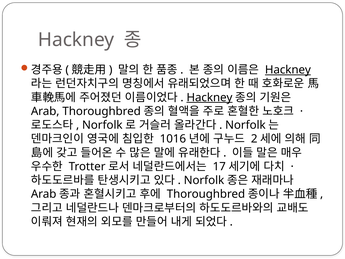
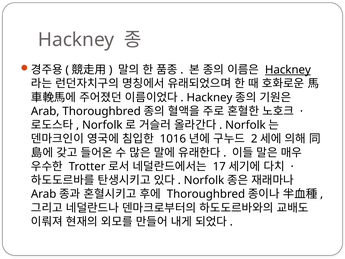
Hackney underline: present -> none (209, 97)
